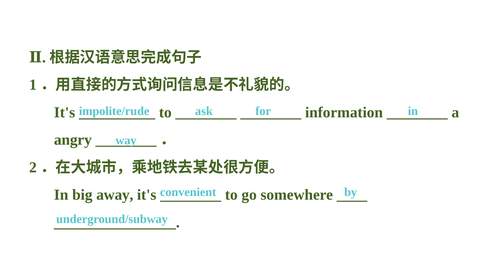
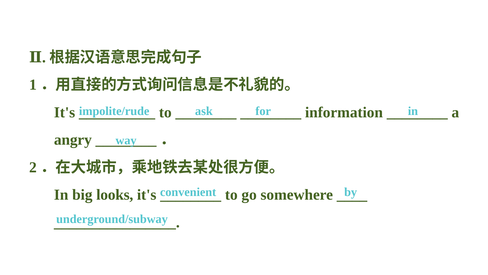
away: away -> looks (115, 194)
